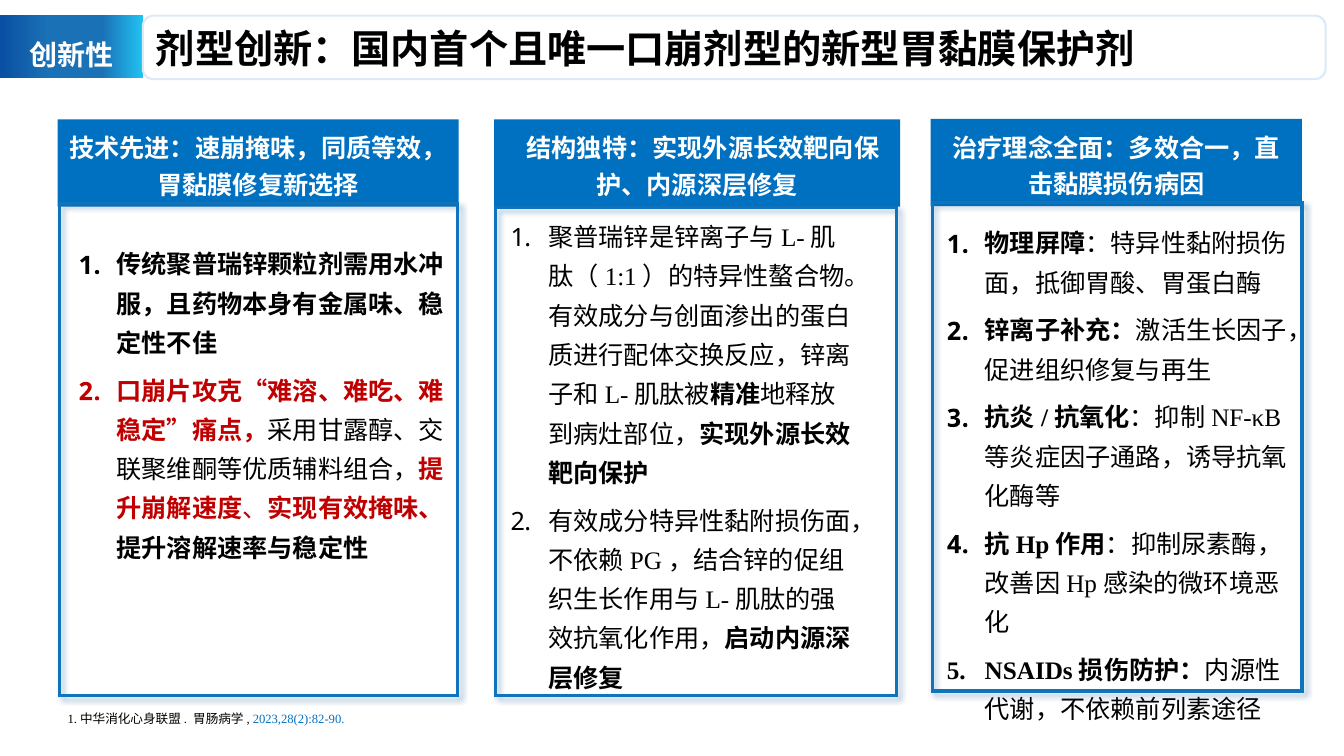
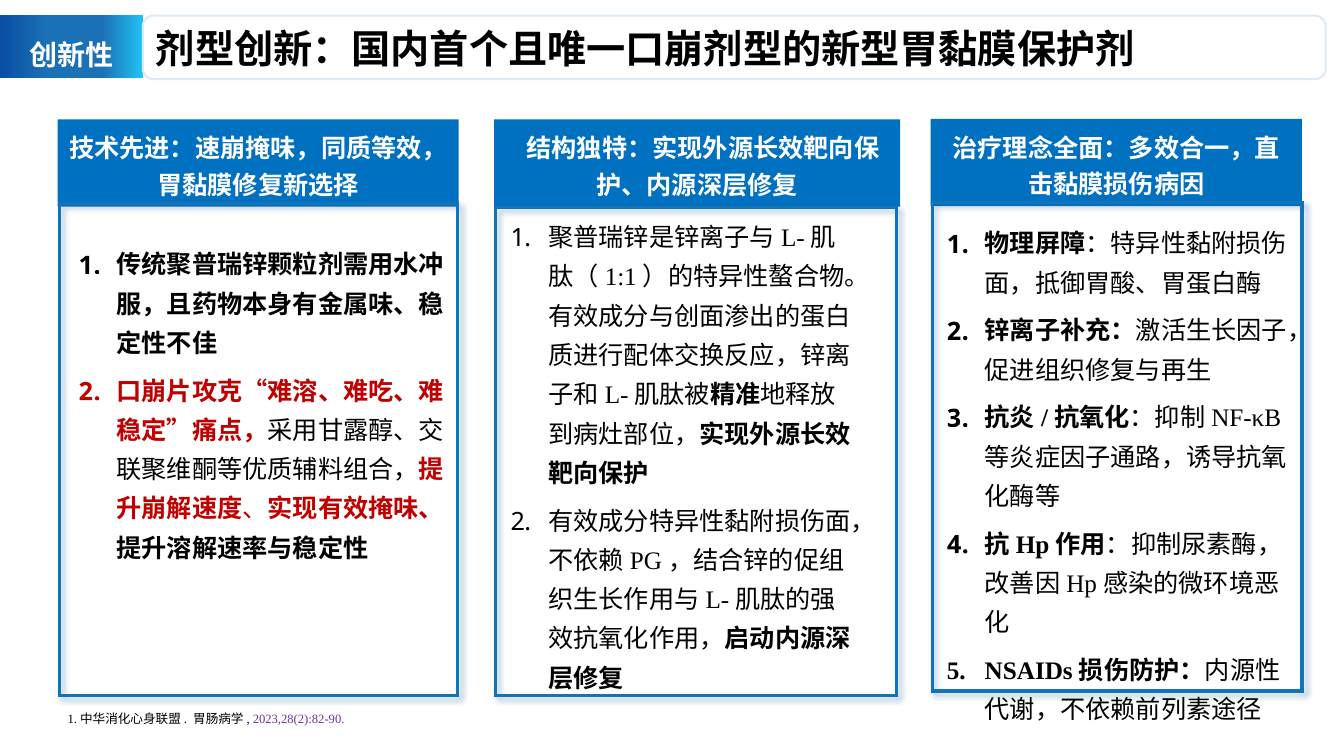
2023,28(2):82-90 colour: blue -> purple (299, 719)
